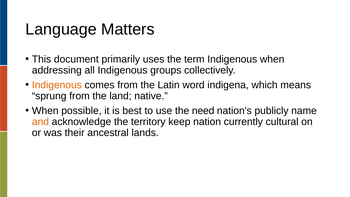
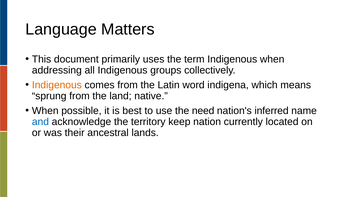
publicly: publicly -> inferred (272, 111)
and colour: orange -> blue (40, 122)
cultural: cultural -> located (282, 122)
